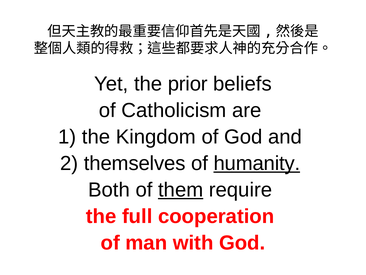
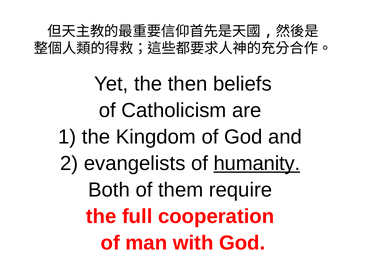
prior: prior -> then (188, 84)
themselves: themselves -> evangelists (135, 163)
them underline: present -> none (181, 190)
